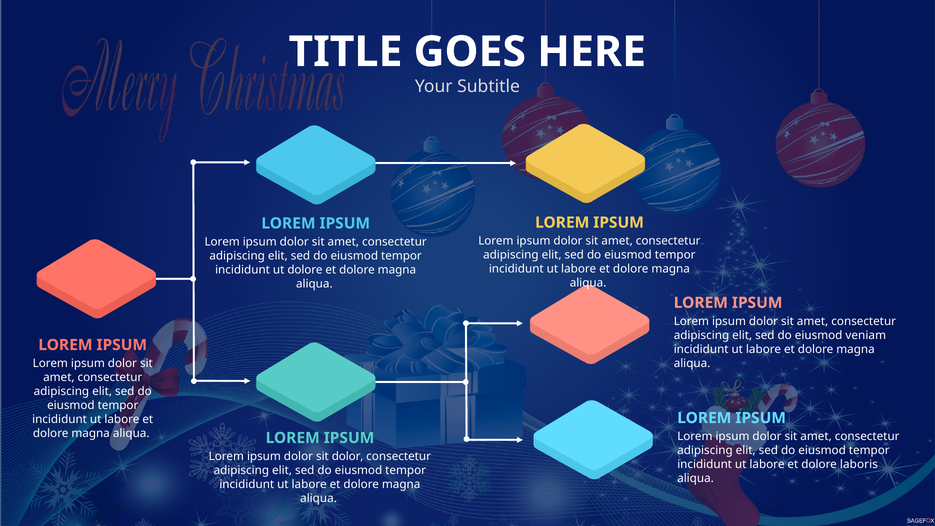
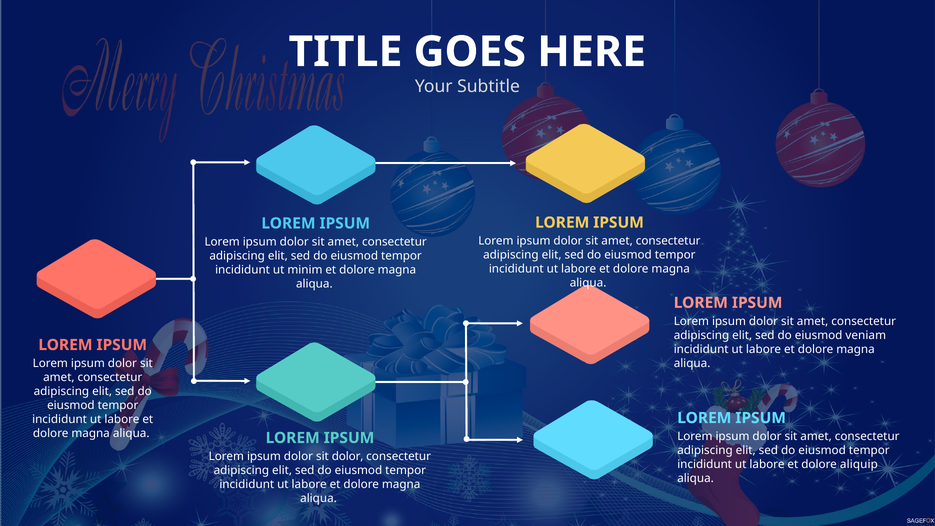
ut dolore: dolore -> minim (305, 270)
laboris: laboris -> aliquip (859, 464)
